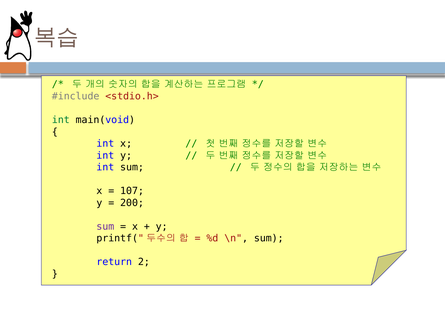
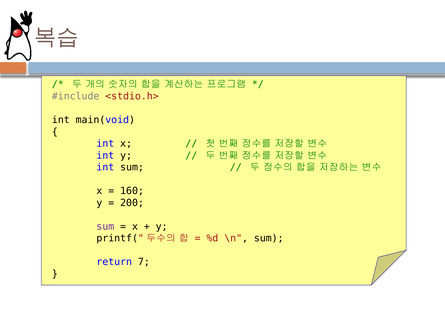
int colour: green -> black (61, 120)
107: 107 -> 160 (132, 191)
2: 2 -> 7 (144, 263)
